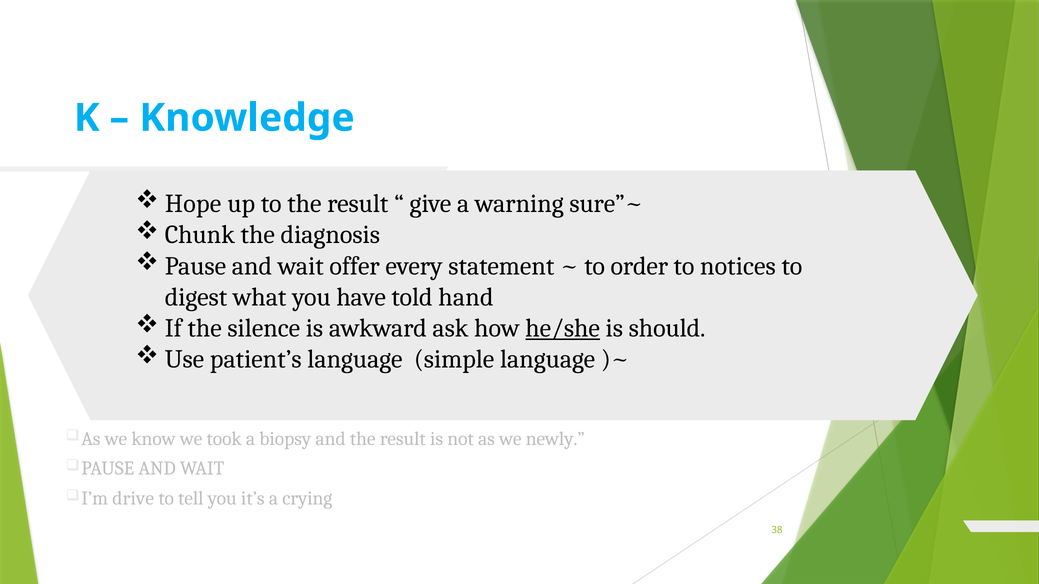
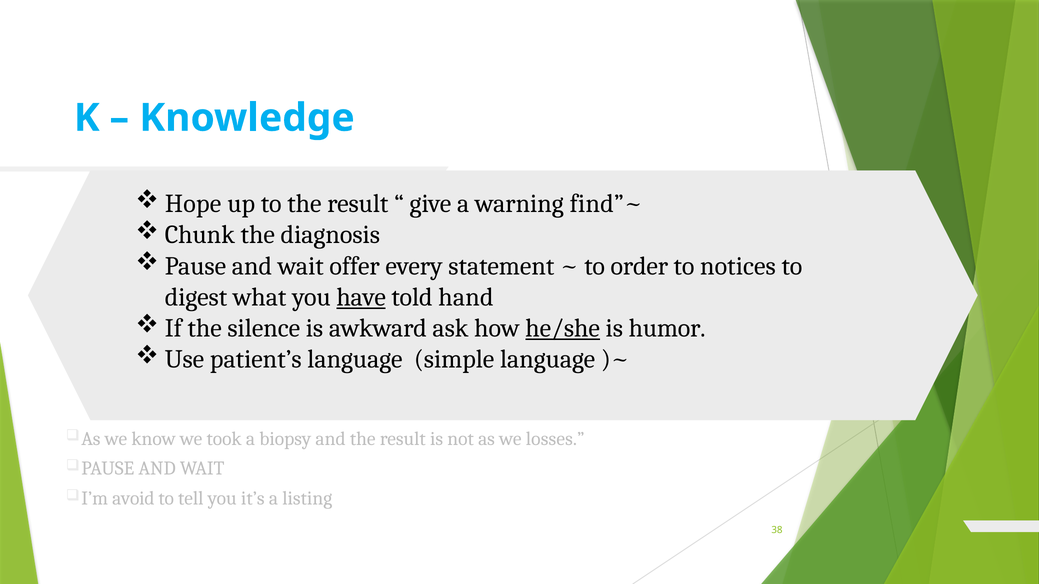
sure”~: sure”~ -> find”~ (606, 204)
have underline: none -> present (361, 297)
should: should -> humor (667, 328)
newly: newly -> losses (555, 439)
drive: drive -> avoid (133, 499)
crying: crying -> listing (307, 499)
